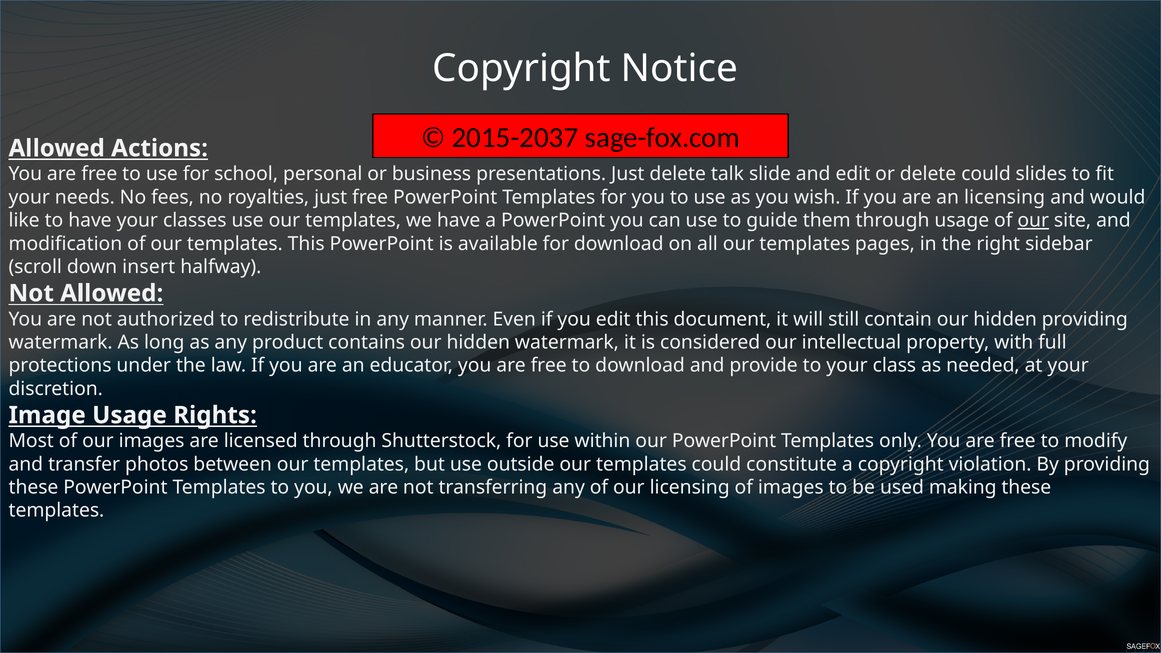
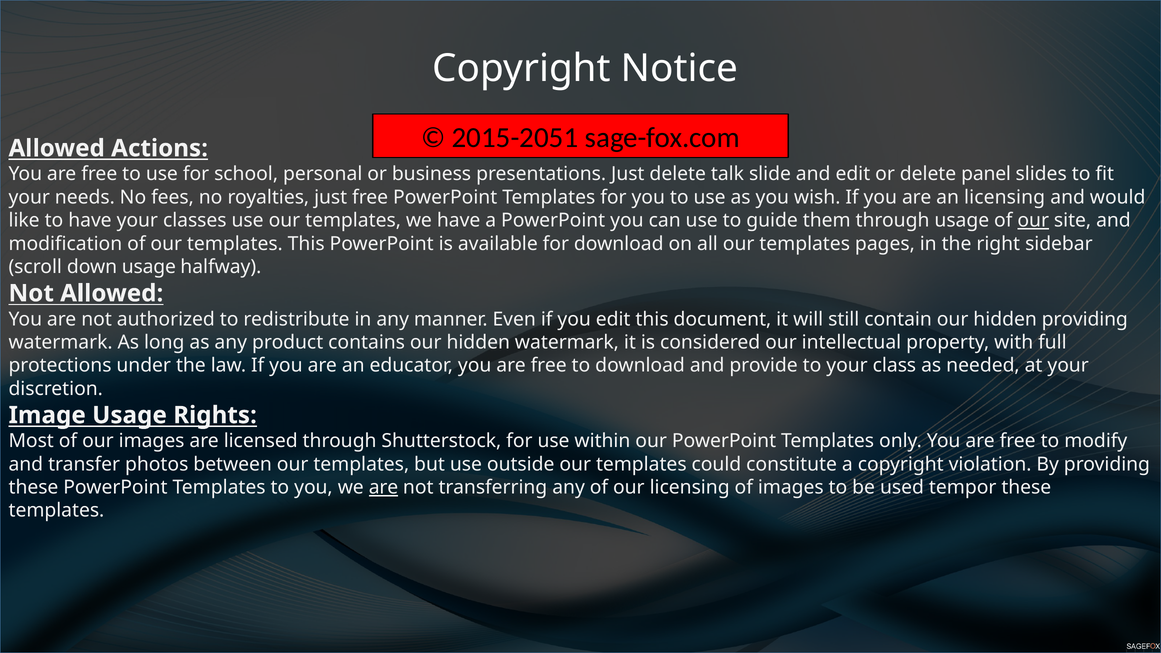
2015-2037: 2015-2037 -> 2015-2051 (515, 138)
delete could: could -> panel (986, 174)
down insert: insert -> usage (149, 267)
are underline: none -> present (383, 487)
making: making -> tempor (963, 487)
